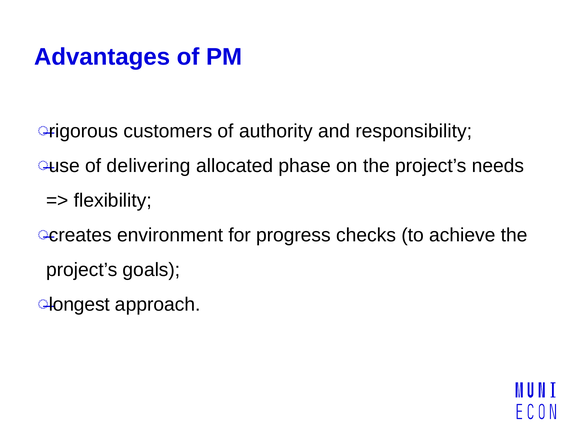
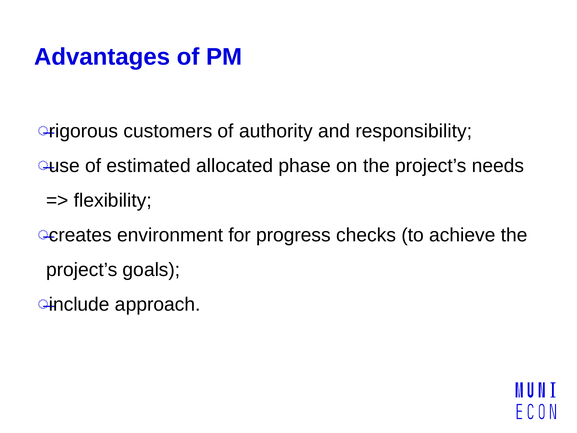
delivering: delivering -> estimated (149, 166)
longest: longest -> include (79, 304)
